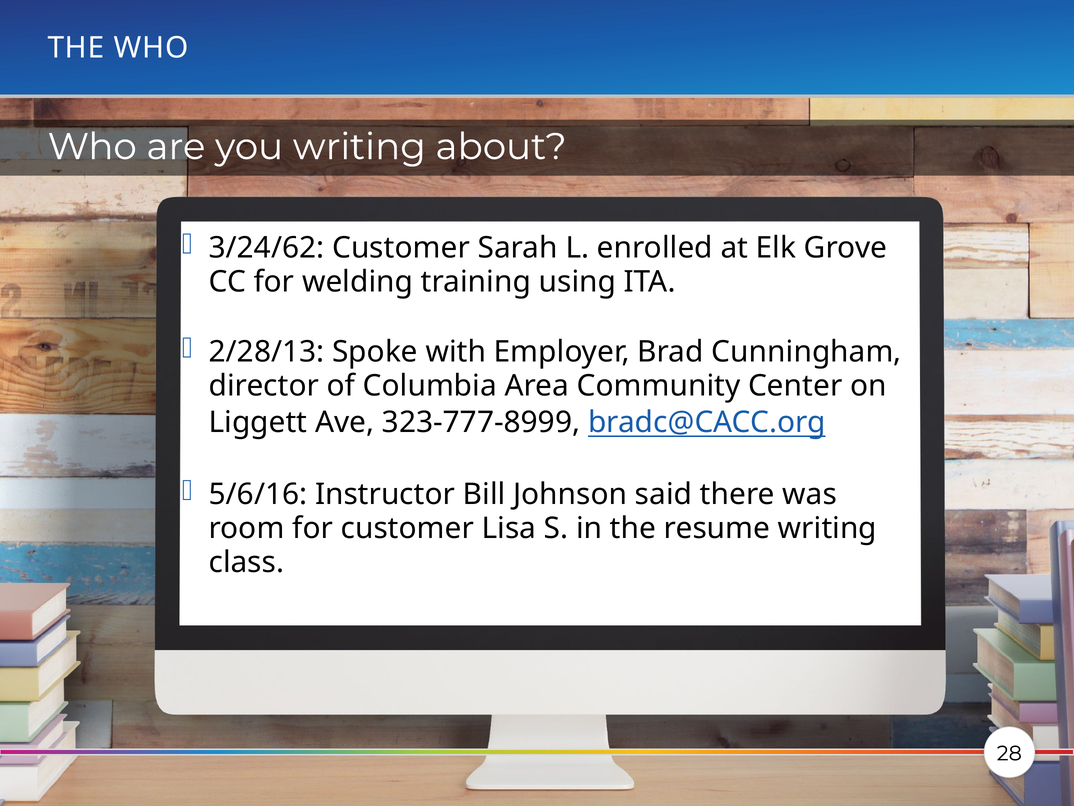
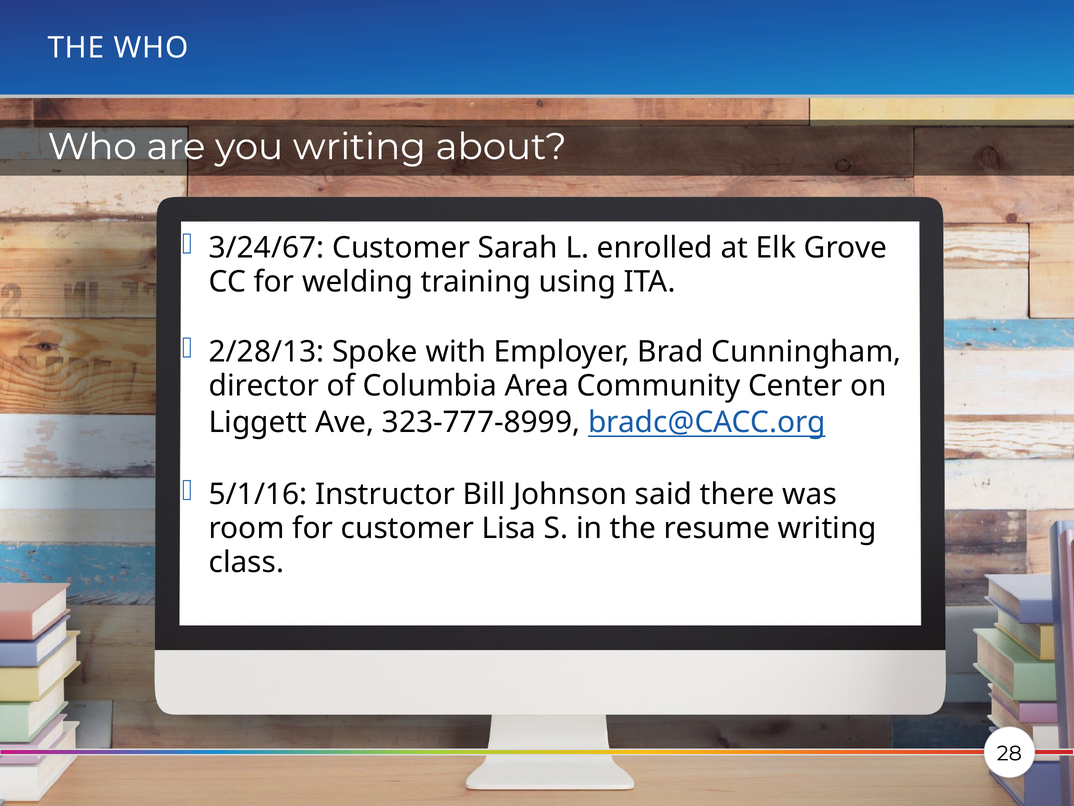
3/24/62: 3/24/62 -> 3/24/67 (267, 248)
5/6/16: 5/6/16 -> 5/1/16 (258, 494)
